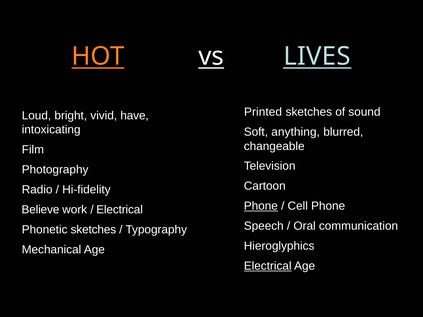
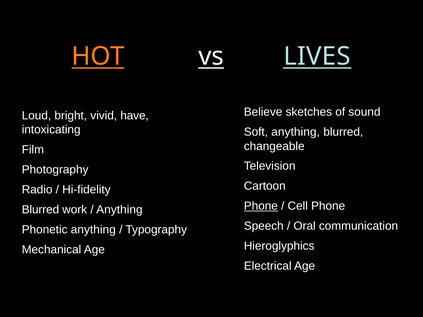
Printed: Printed -> Believe (263, 112)
Believe: Believe -> Blurred (40, 210)
Electrical: Electrical -> Anything (119, 210)
Phonetic sketches: sketches -> anything (93, 230)
Electrical underline: present -> none (268, 266)
